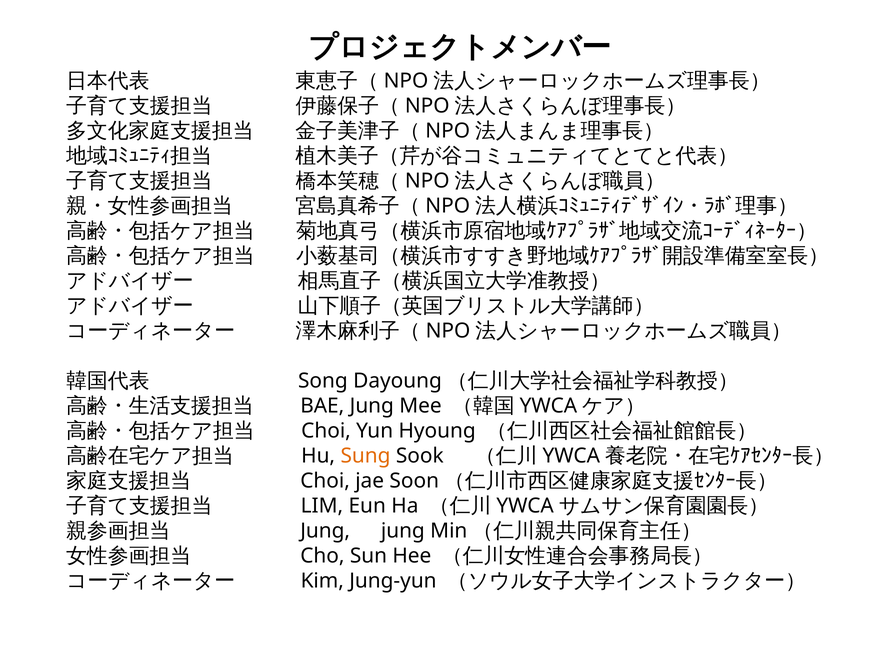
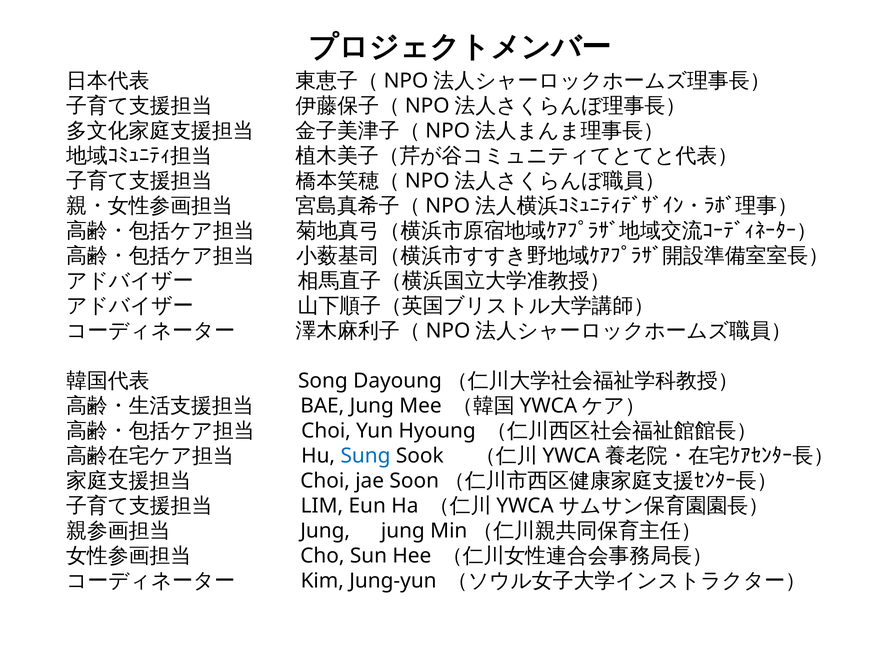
Sung colour: orange -> blue (366, 456)
